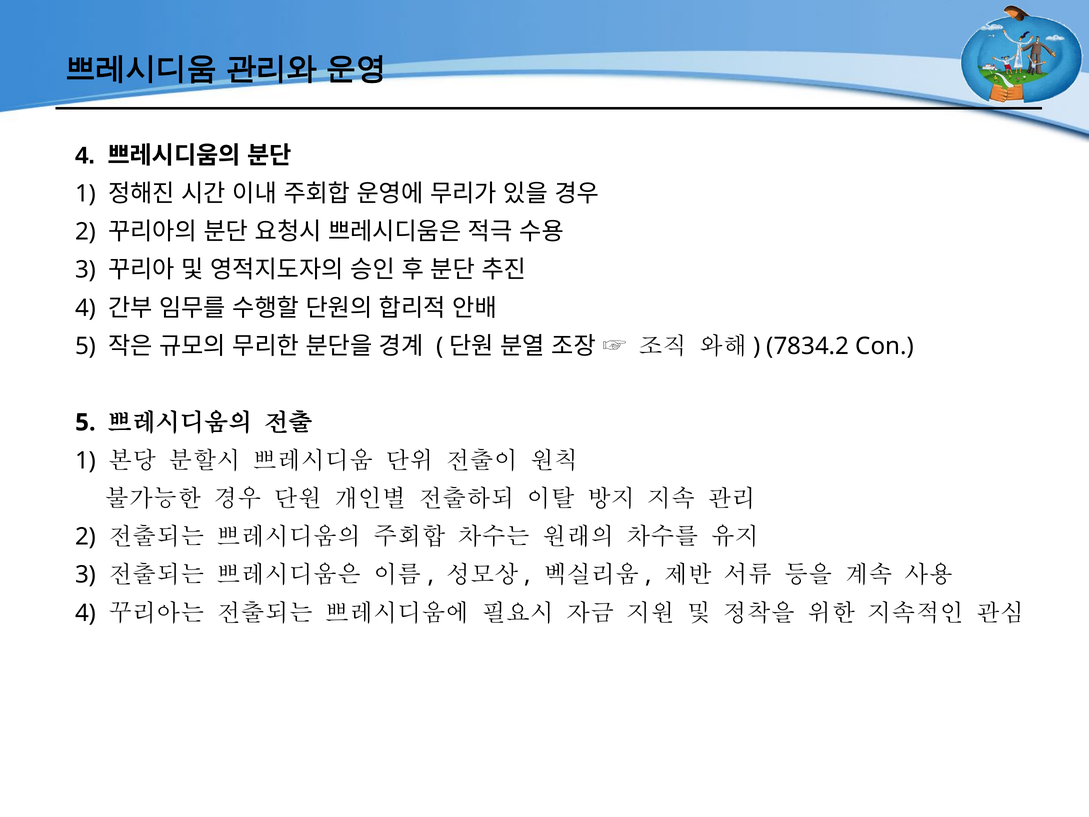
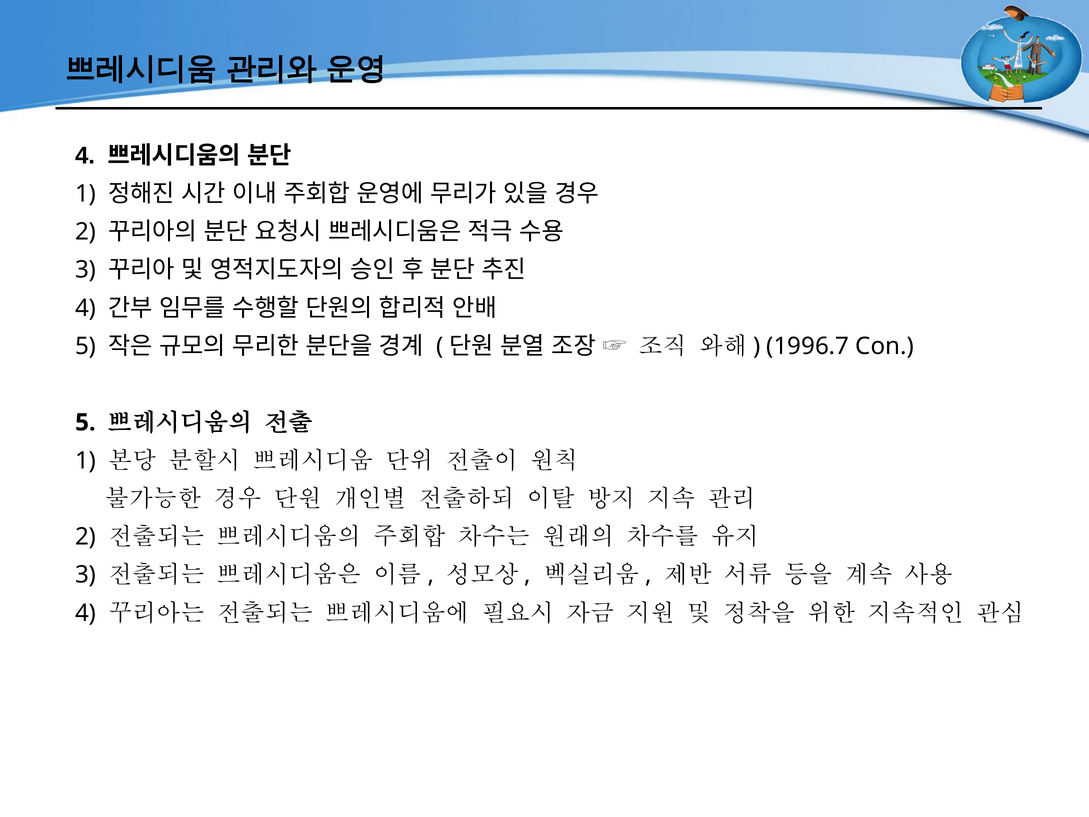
7834.2: 7834.2 -> 1996.7 (808, 346)
